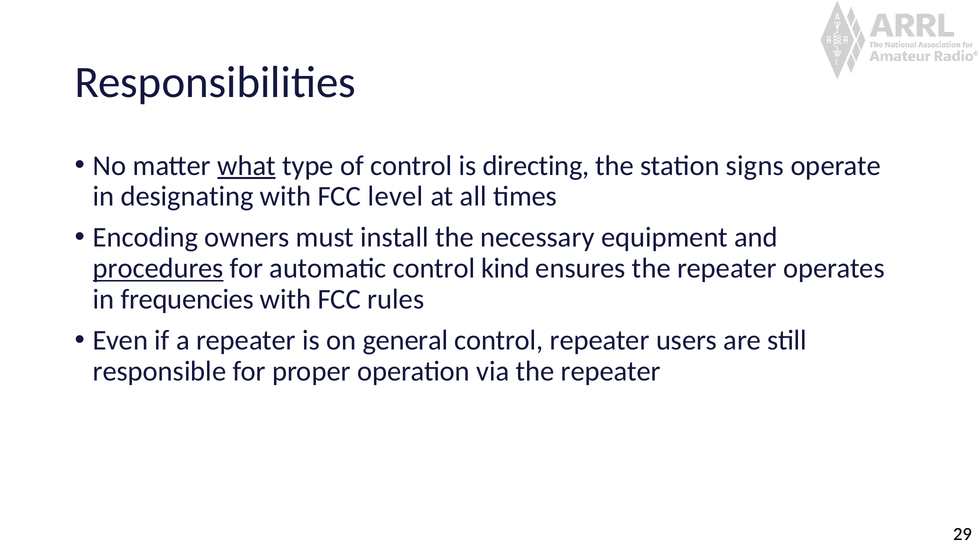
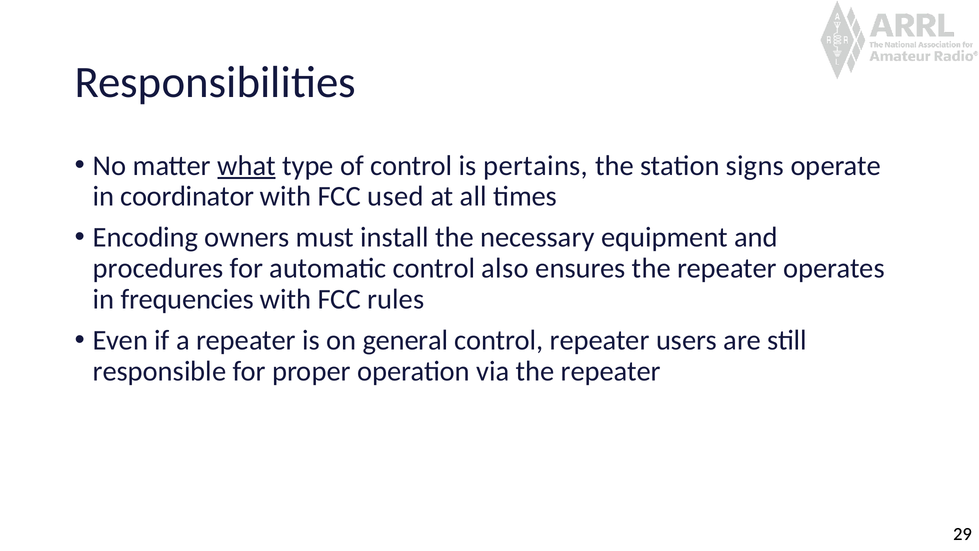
directing: directing -> pertains (536, 166)
designating: designating -> coordinator (187, 196)
level: level -> used (396, 196)
procedures underline: present -> none (158, 268)
kind: kind -> also (505, 268)
